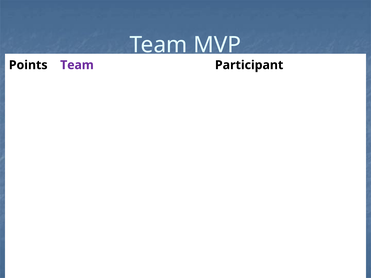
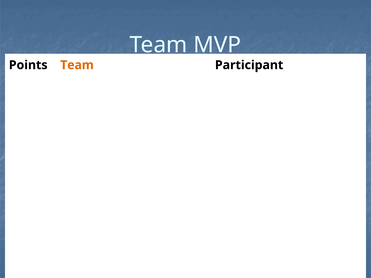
Team colour: purple -> orange (77, 65)
